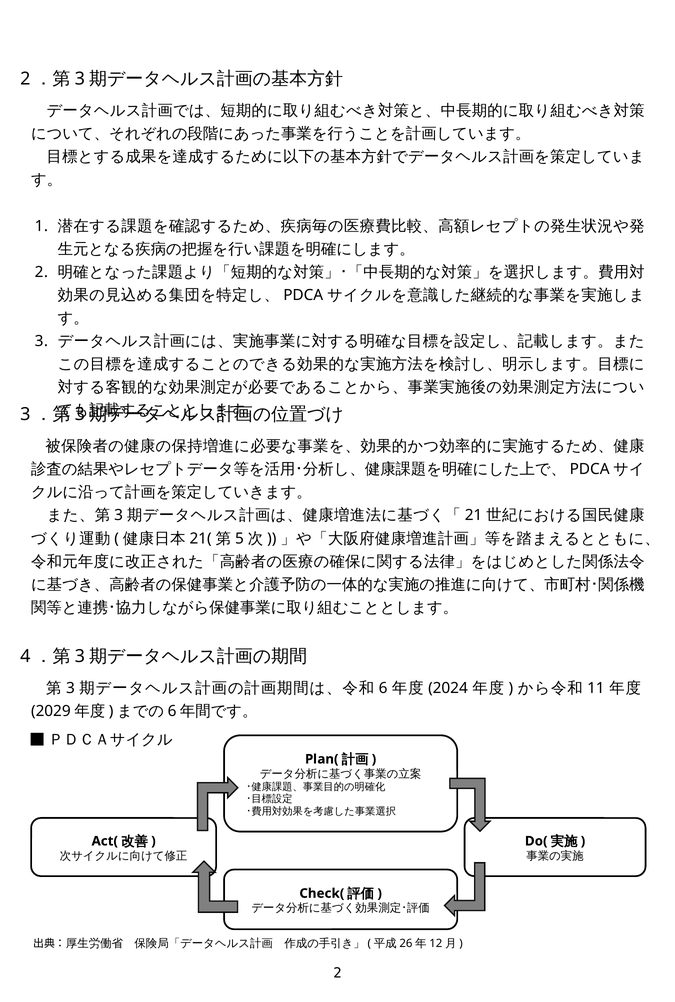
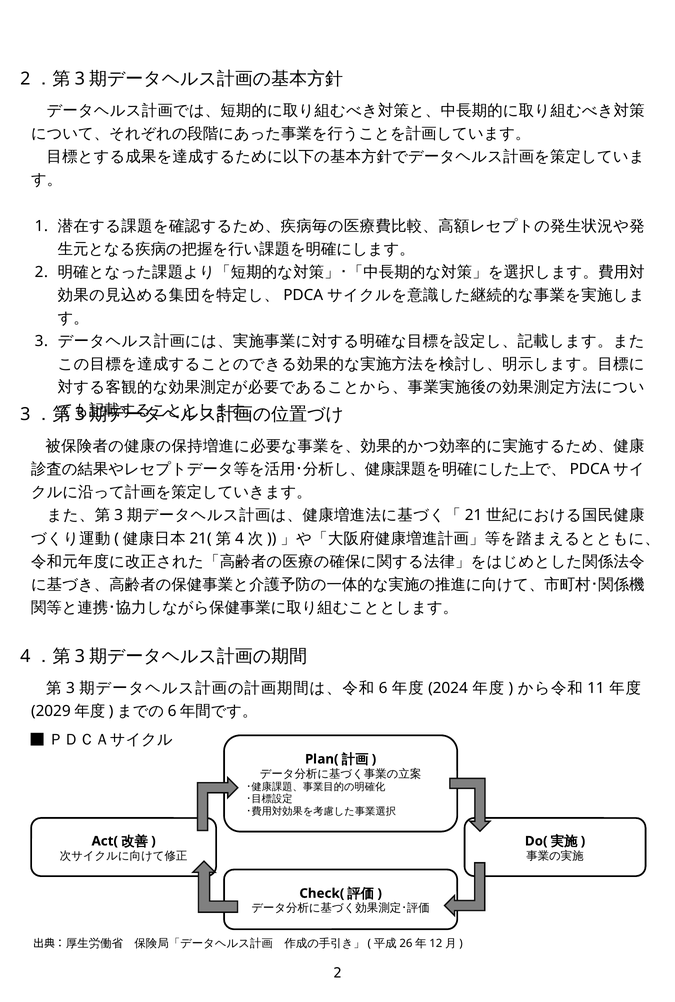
5: 5 -> 4 (240, 539)
